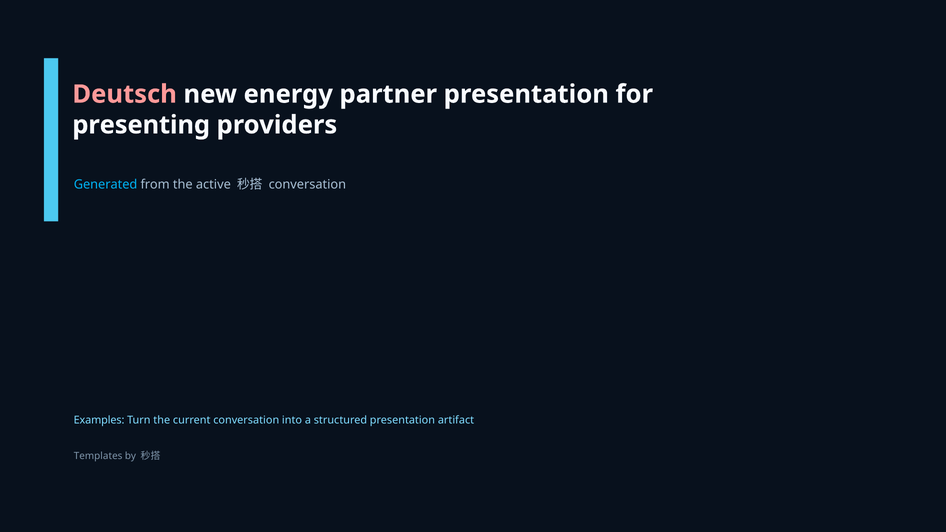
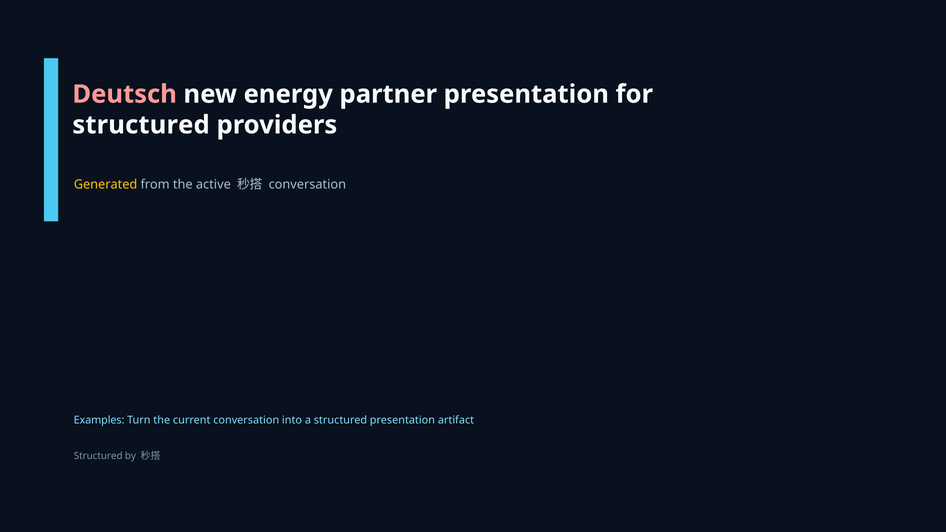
presenting: presenting -> structured (141, 125)
Generated colour: light blue -> yellow (106, 185)
Templates: Templates -> Structured (98, 456)
